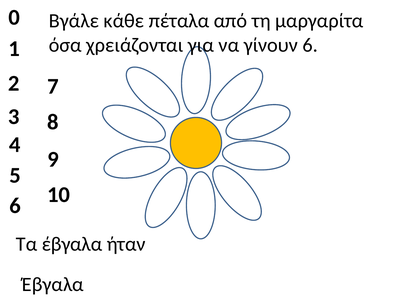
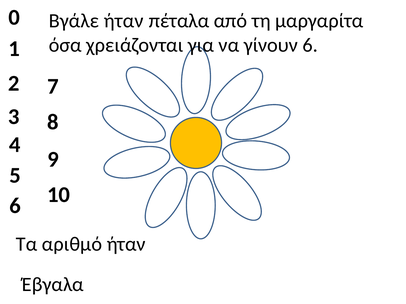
Βγάλε κάθε: κάθε -> ήταν (124, 21)
Τα έβγαλα: έβγαλα -> αριθμό (72, 245)
